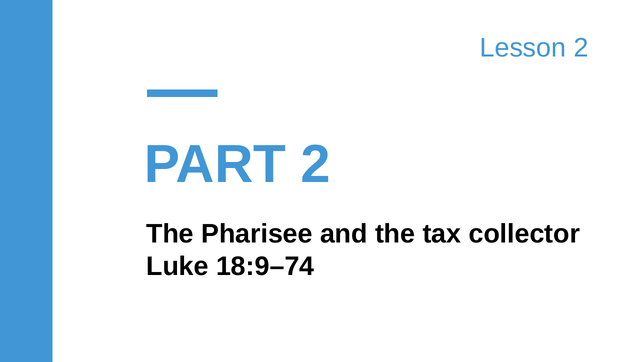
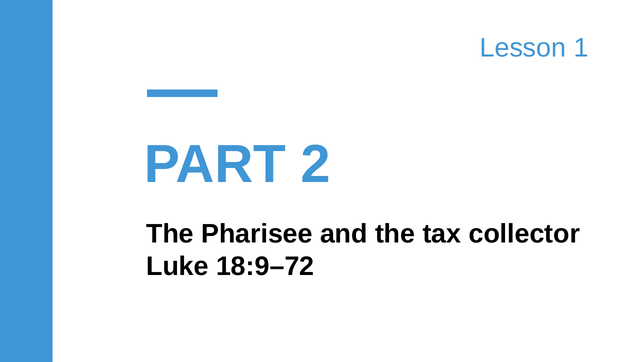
Lesson 2: 2 -> 1 (581, 48)
18:9–74: 18:9–74 -> 18:9–72 (265, 266)
